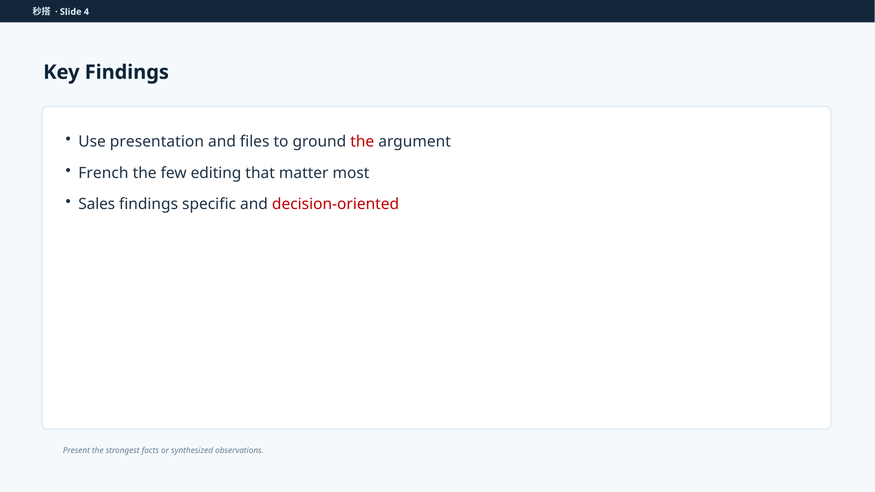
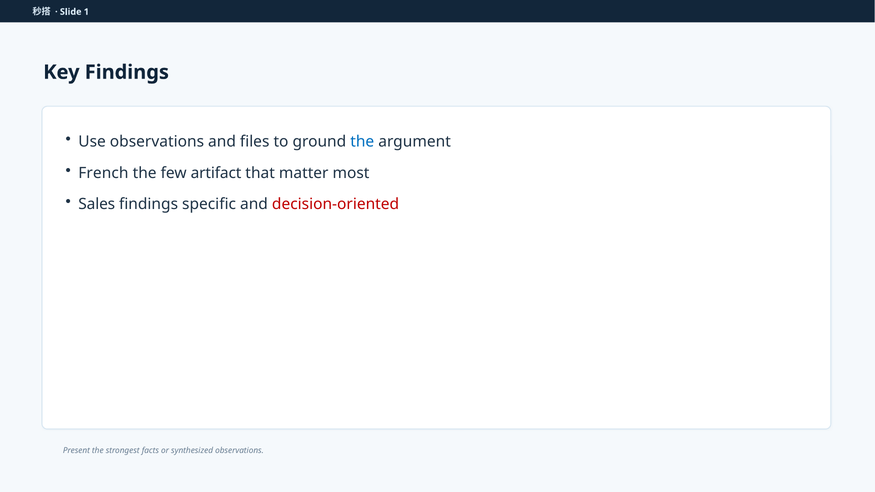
4: 4 -> 1 (86, 12)
Use presentation: presentation -> observations (157, 142)
the colour: red -> blue (362, 142)
editing: editing -> artifact (216, 173)
